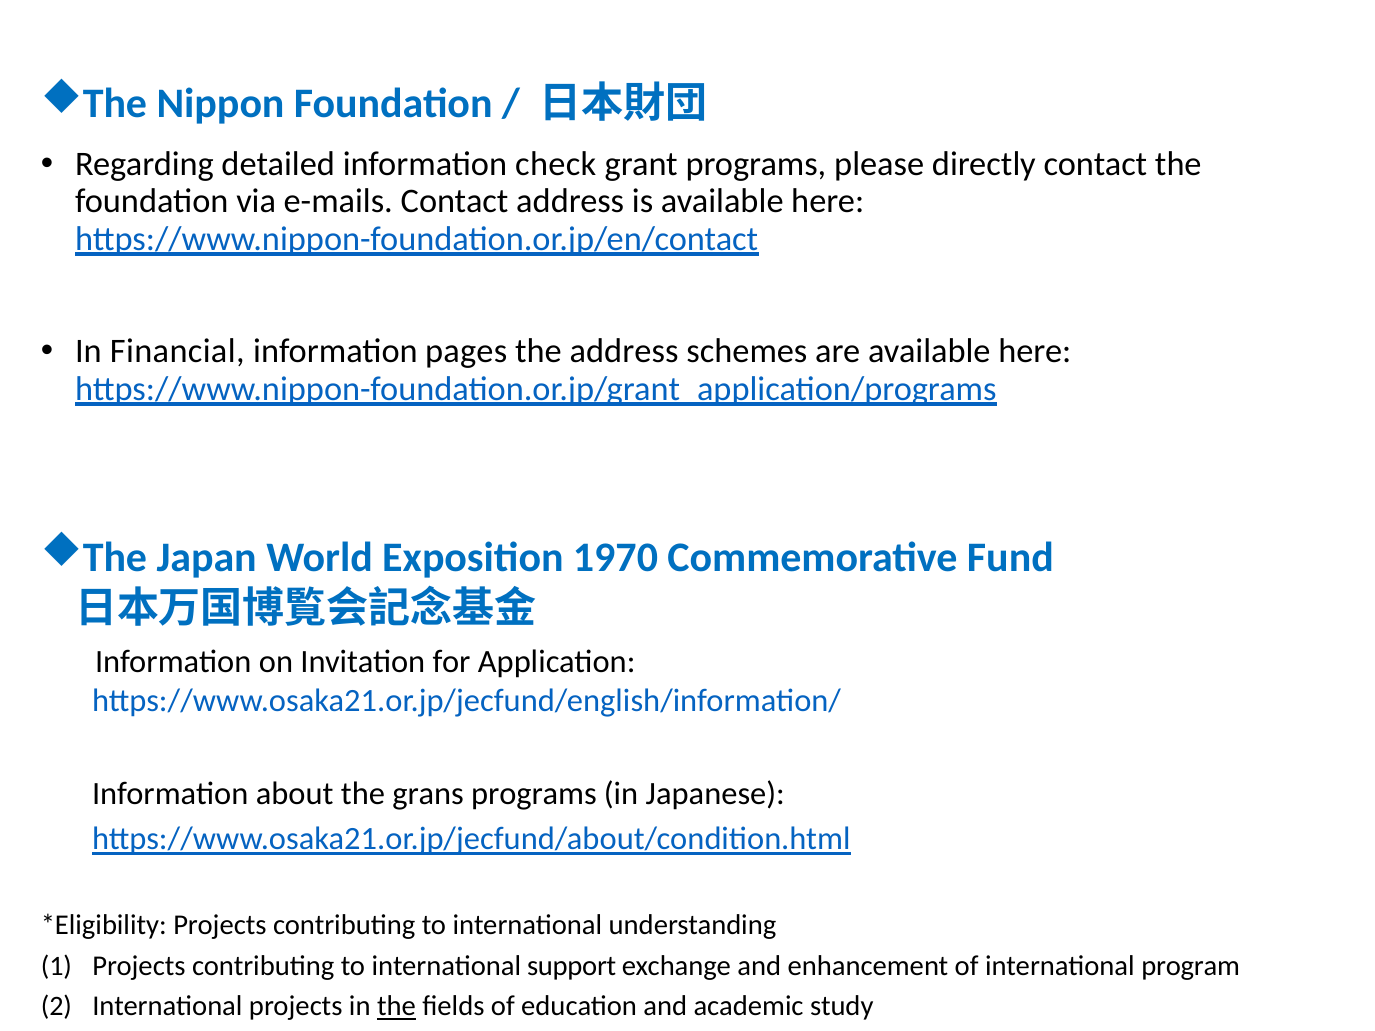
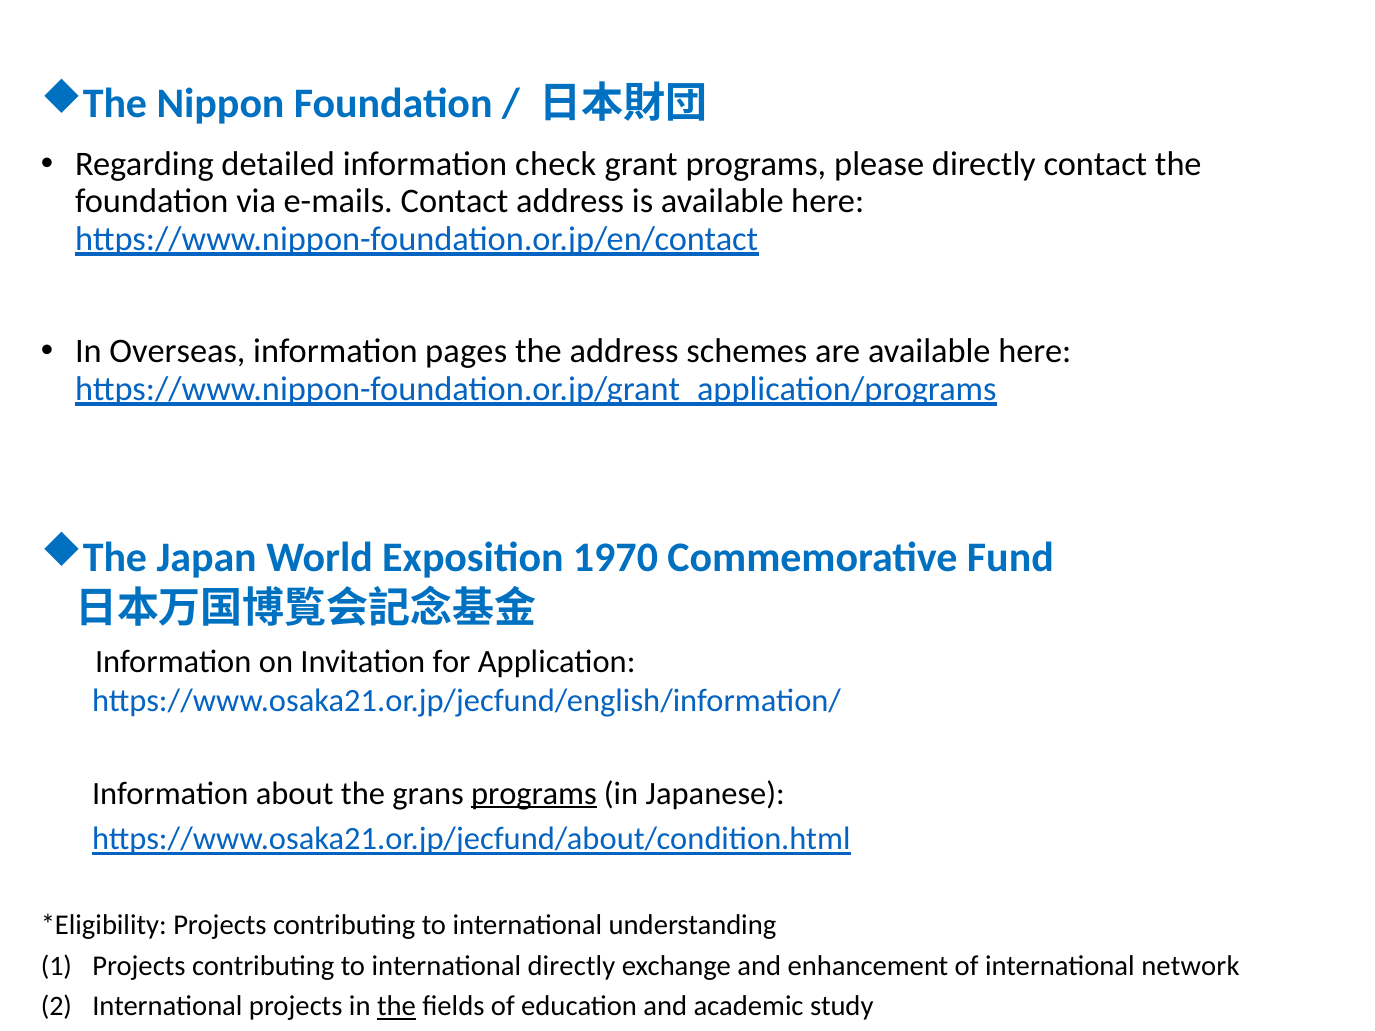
Financial: Financial -> Overseas (177, 352)
programs underline: none -> present (534, 794)
international support: support -> directly (571, 966)
program: program -> network (1190, 966)
